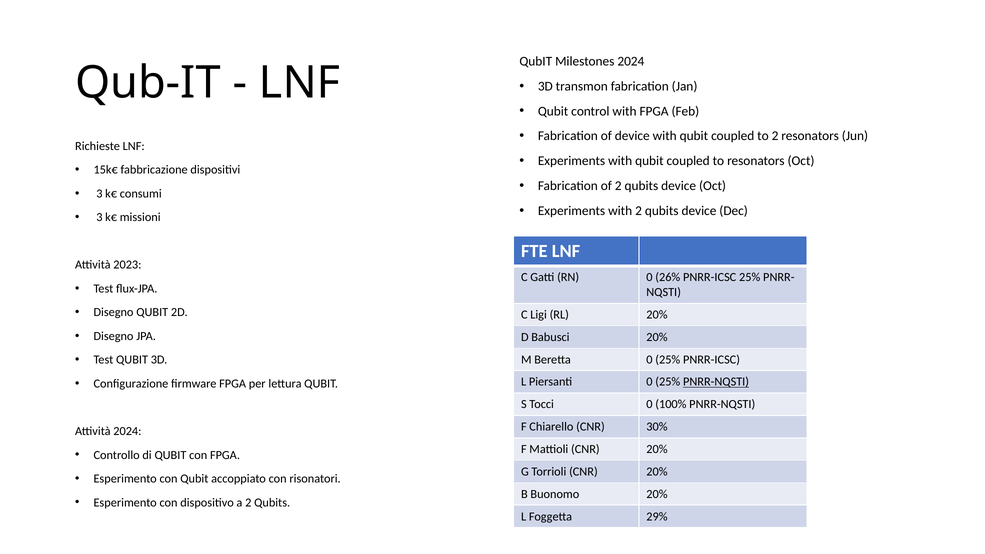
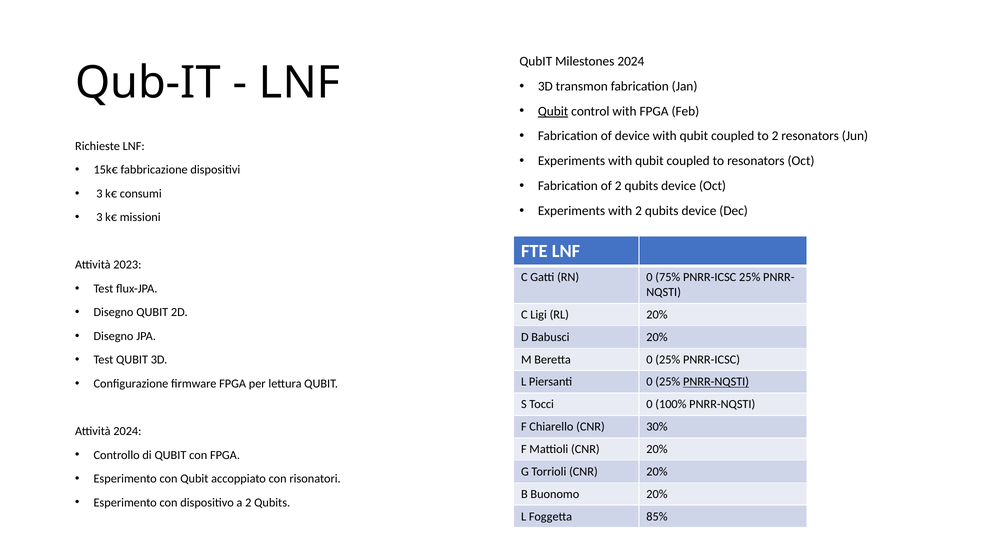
Qubit underline: none -> present (553, 111)
26%: 26% -> 75% (668, 277)
29%: 29% -> 85% (657, 517)
